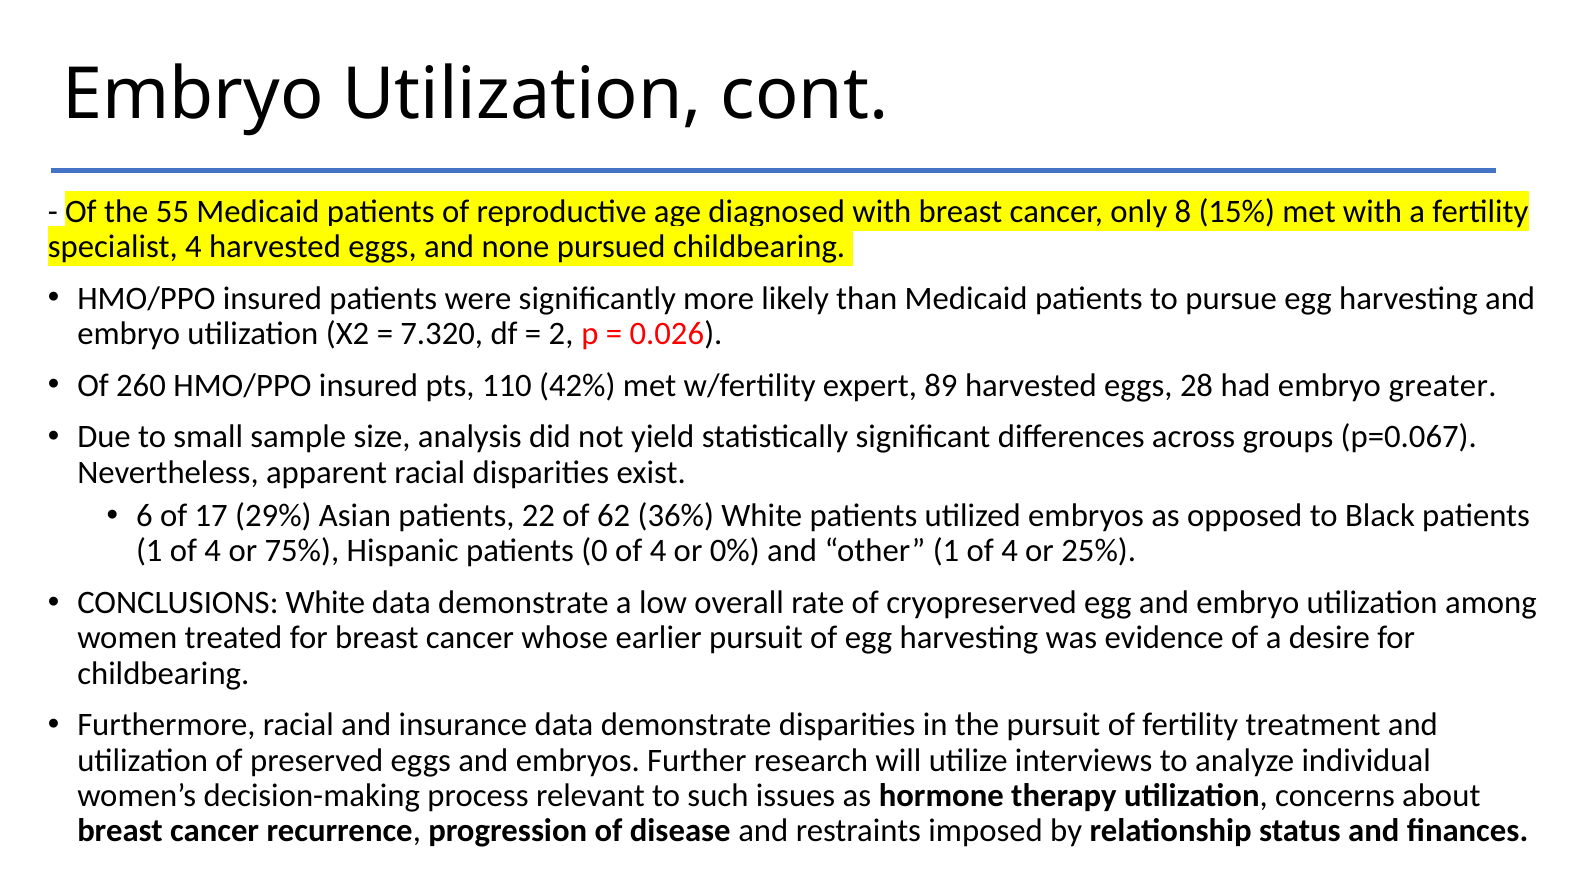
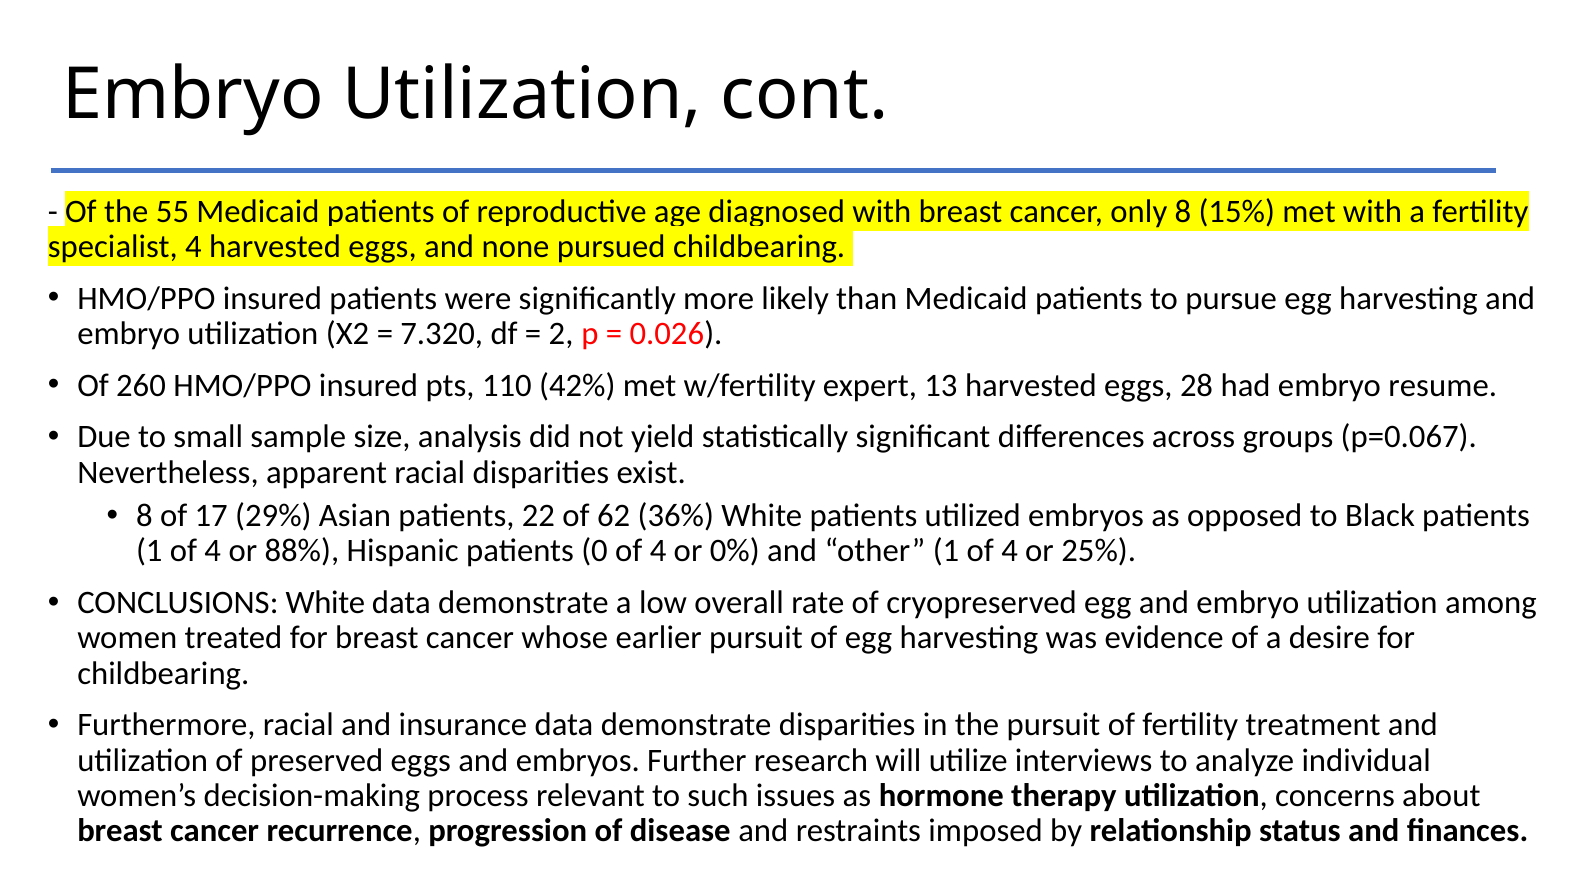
89: 89 -> 13 (941, 385)
greater: greater -> resume (1443, 385)
6: 6 -> 8 (144, 516)
75%: 75% -> 88% (302, 551)
